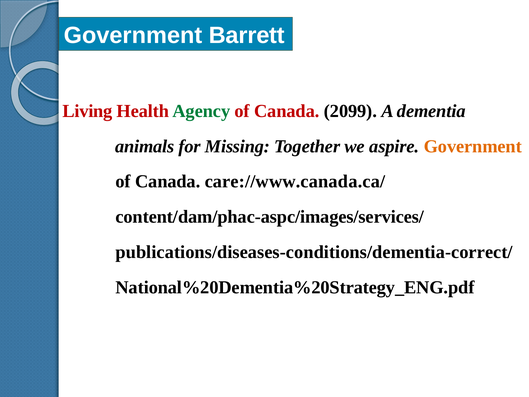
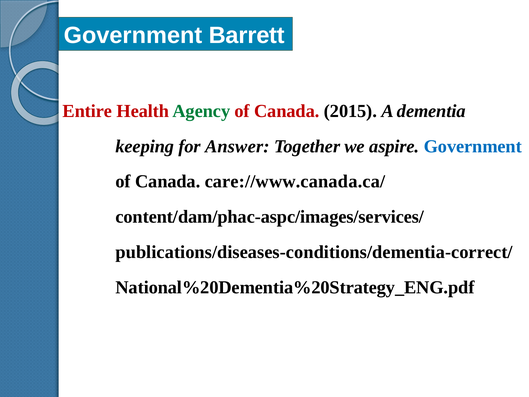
Living: Living -> Entire (87, 111)
2099: 2099 -> 2015 (350, 111)
animals: animals -> keeping (145, 146)
Missing: Missing -> Answer (237, 146)
Government colour: orange -> blue (473, 146)
